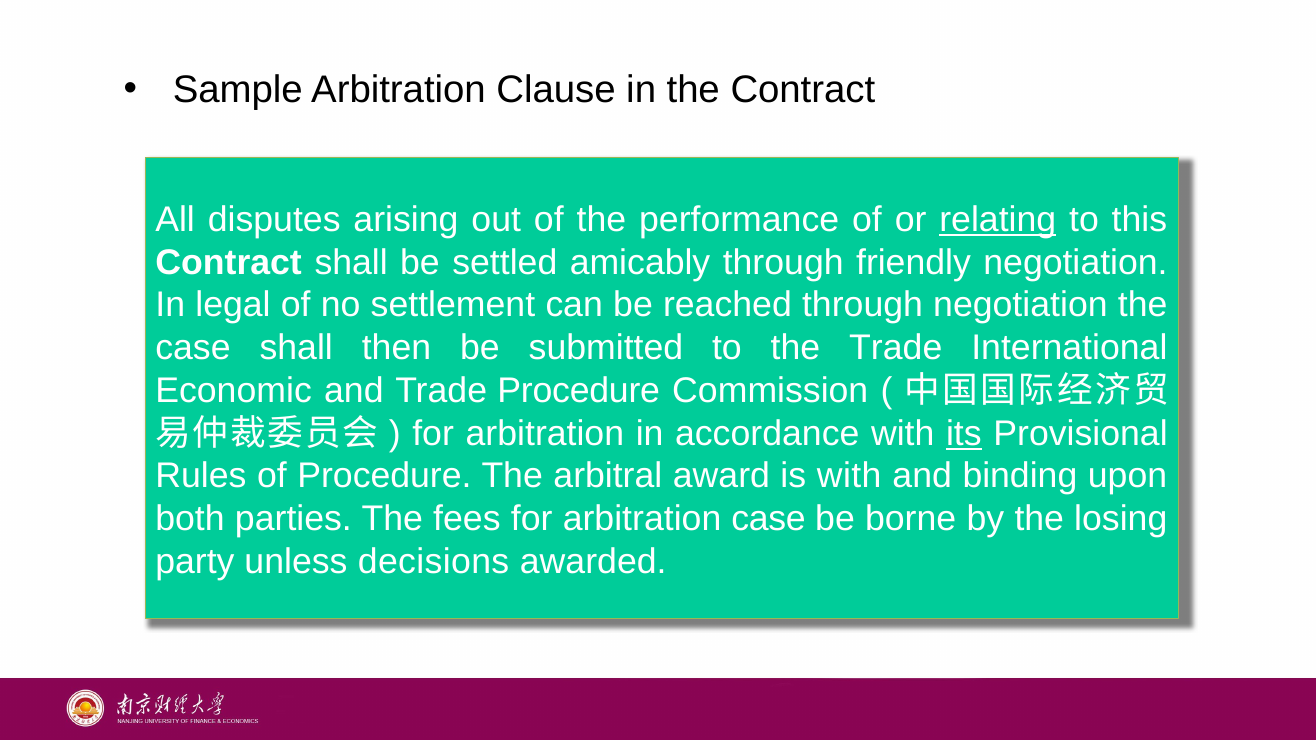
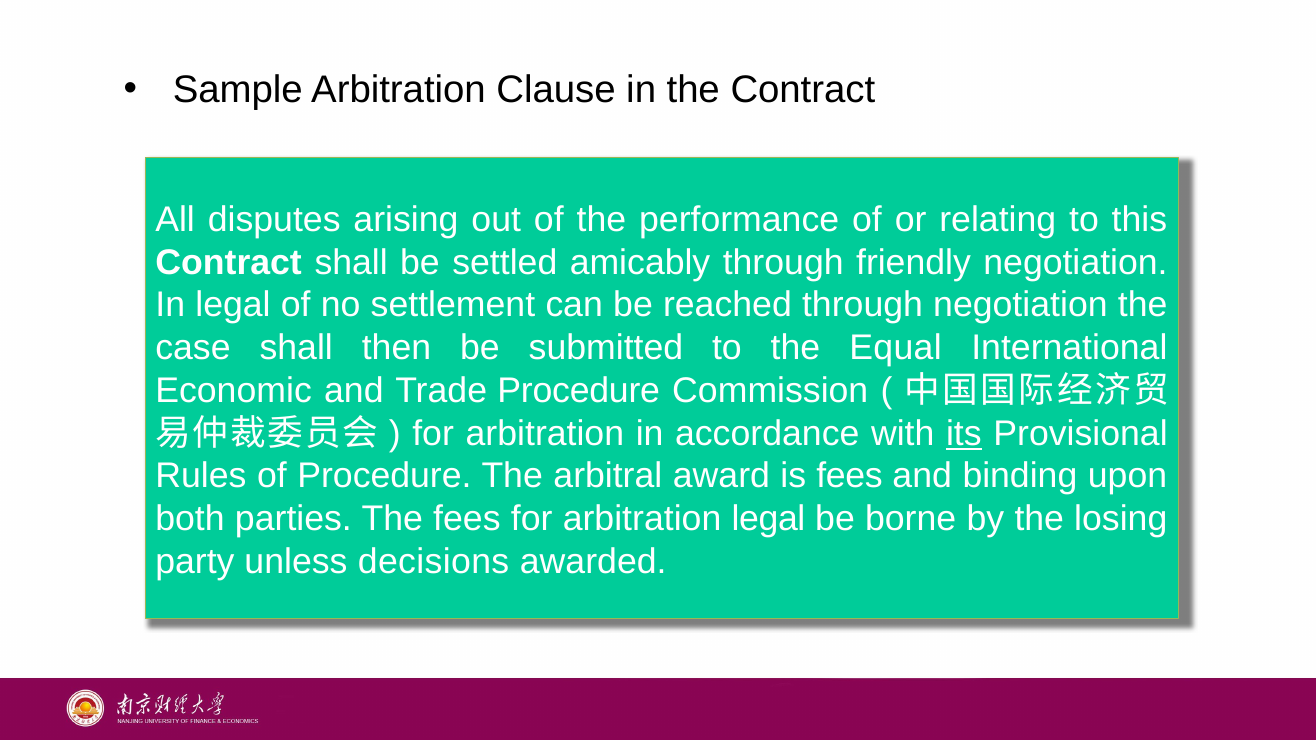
relating underline: present -> none (998, 220)
the Trade: Trade -> Equal (896, 348)
is with: with -> fees (850, 476)
arbitration case: case -> legal (768, 519)
